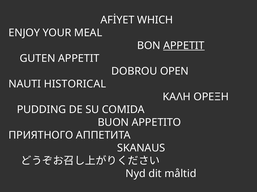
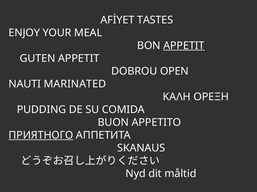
WHICH: WHICH -> TASTES (155, 20)
HISTORICAL: HISTORICAL -> MARINATED (75, 84)
ПРИЯТНОГО underline: none -> present (41, 136)
